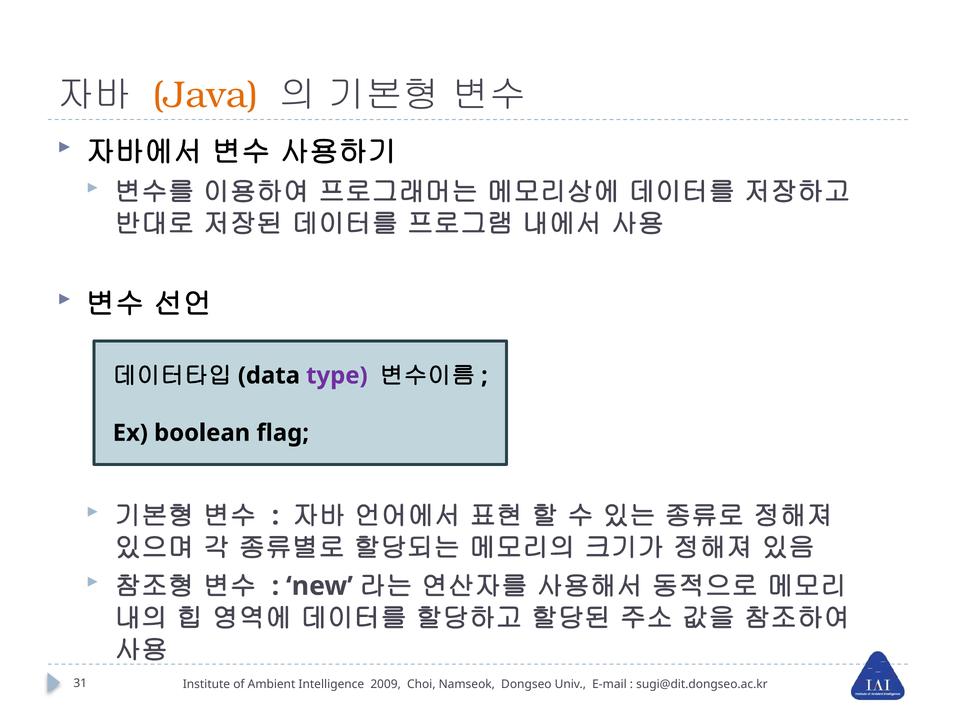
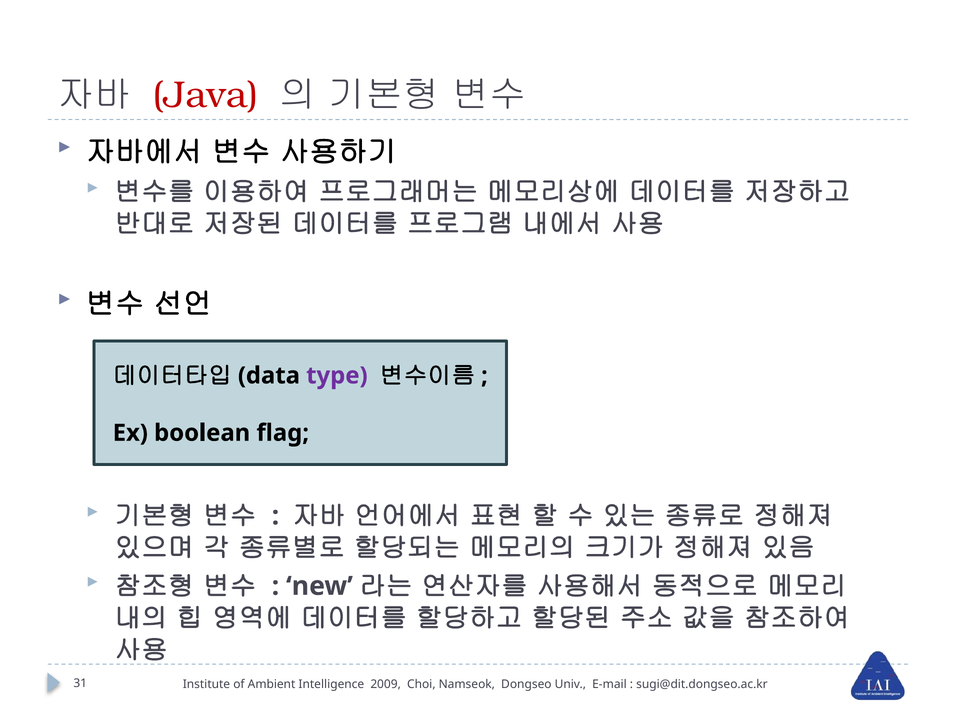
Java colour: orange -> red (206, 95)
